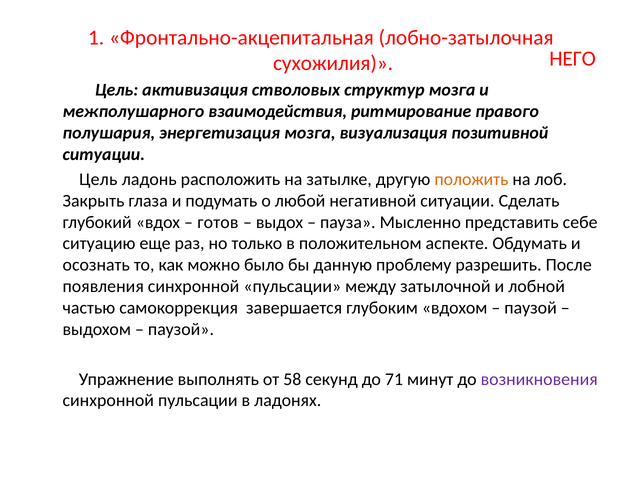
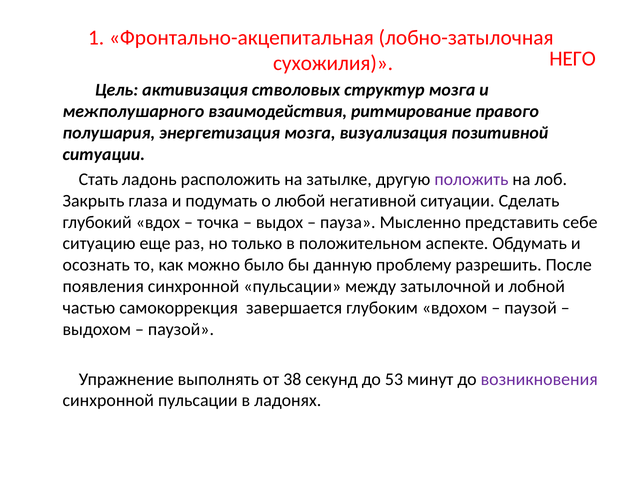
Цель: Цель -> Стать (98, 179)
положить colour: orange -> purple (471, 179)
готов: готов -> точка (218, 222)
58: 58 -> 38 (292, 380)
71: 71 -> 53 (394, 380)
